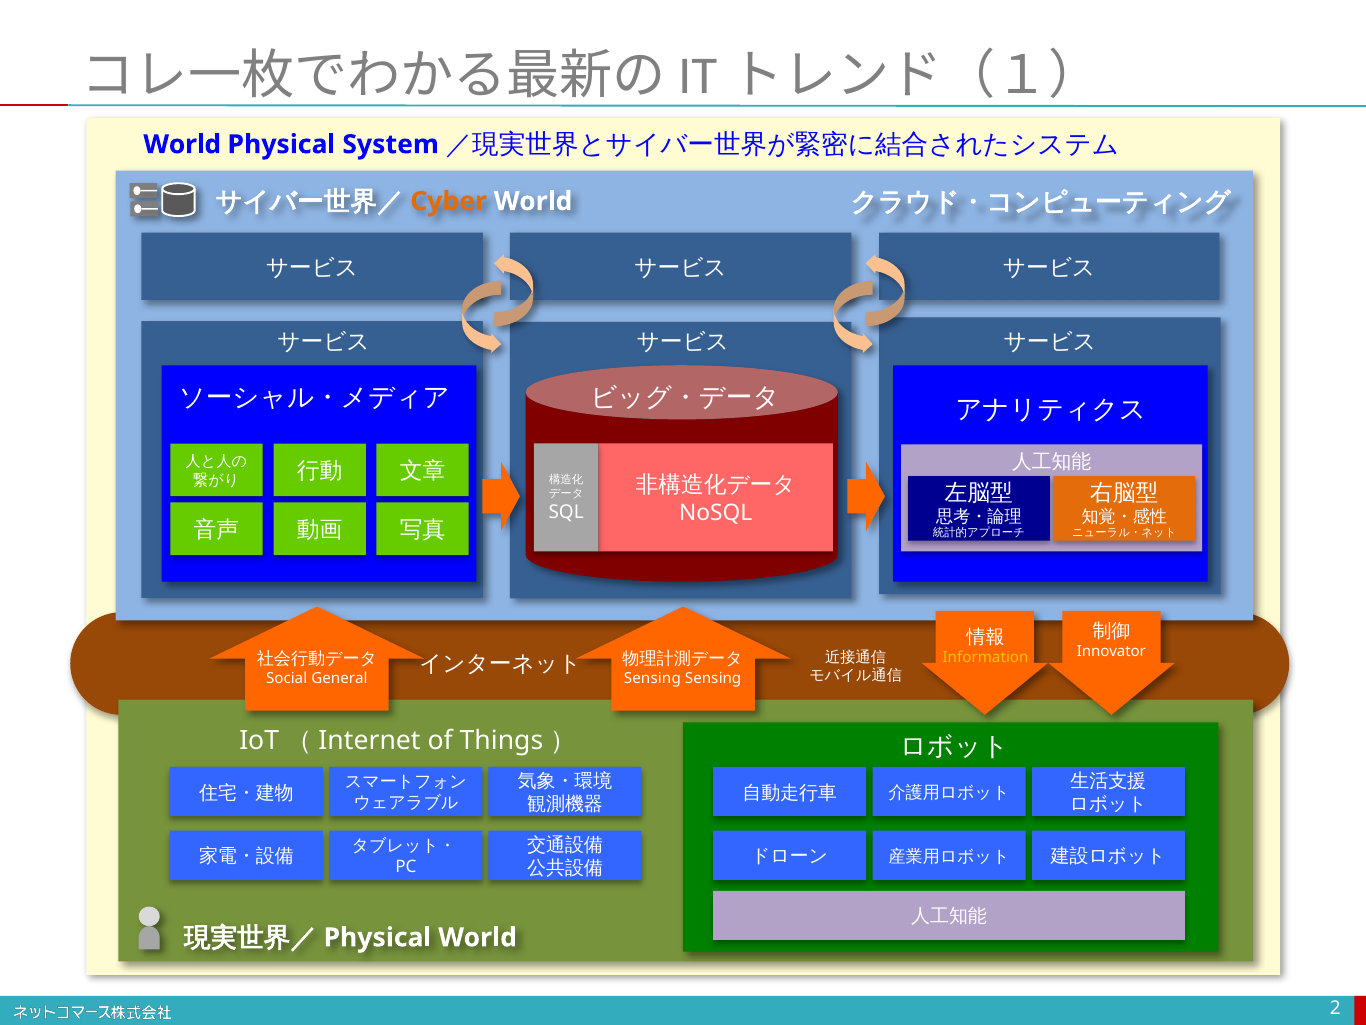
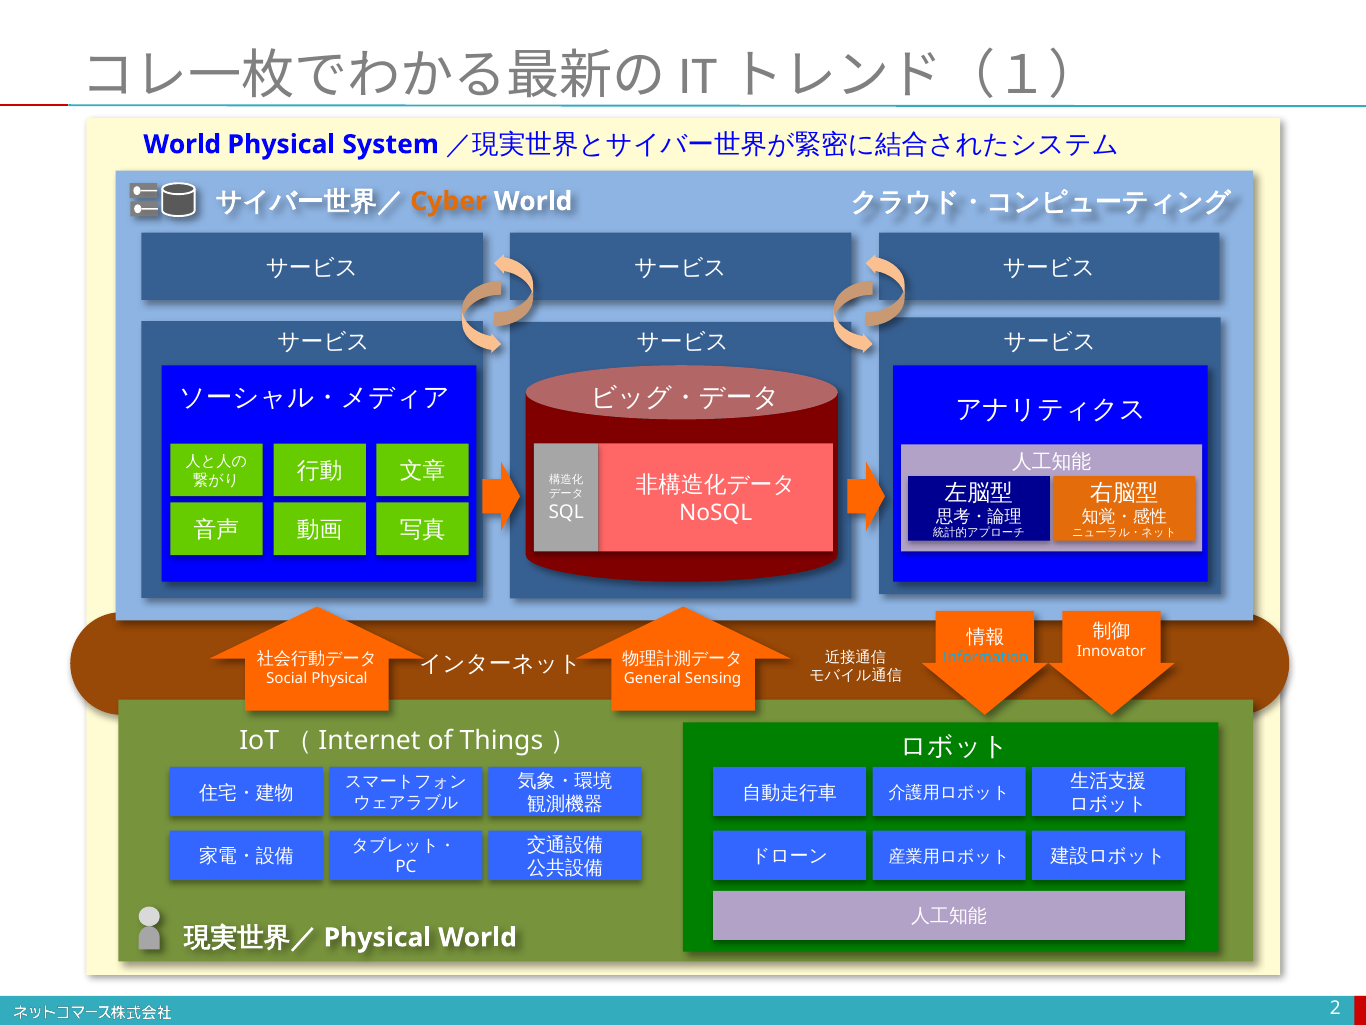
Information colour: yellow -> light blue (986, 657)
Social General: General -> Physical (339, 678)
Sensing: Sensing -> General (652, 678)
